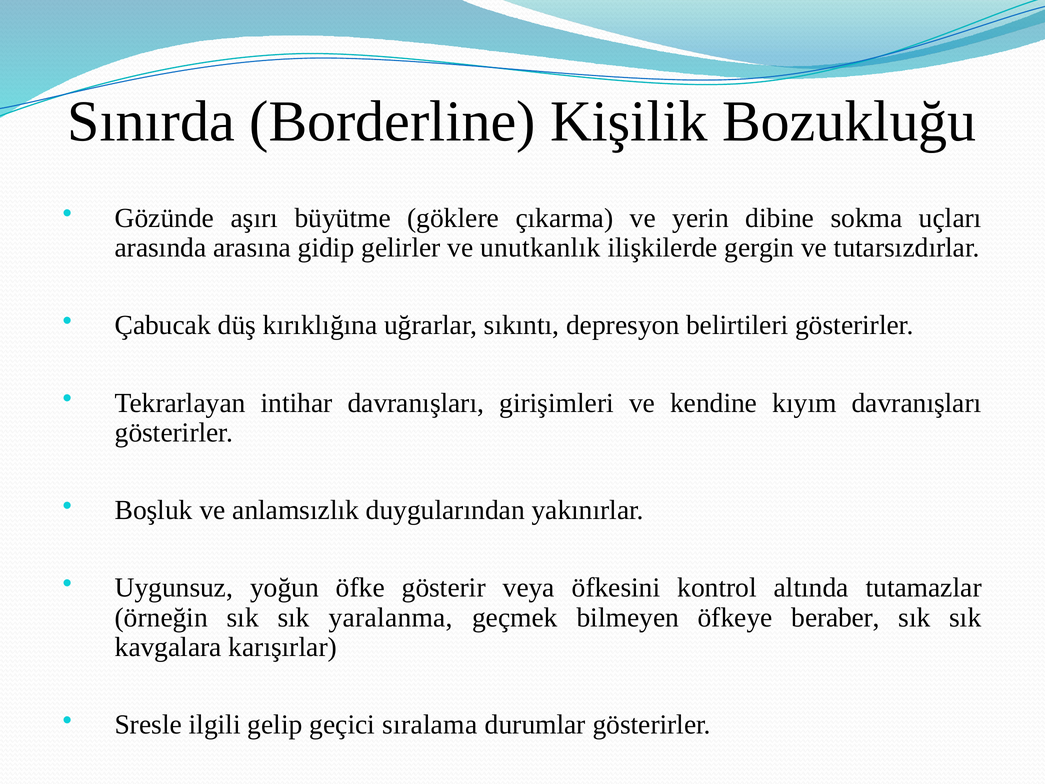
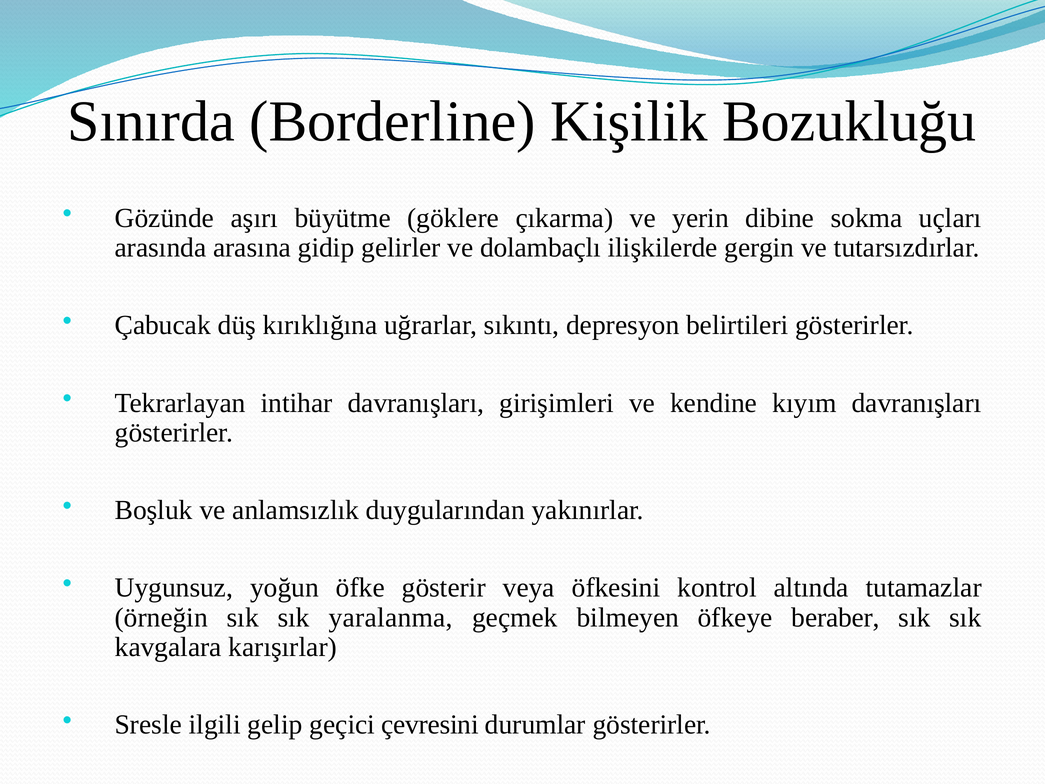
unutkanlık: unutkanlık -> dolambaçlı (541, 248)
sıralama: sıralama -> çevresini (430, 725)
